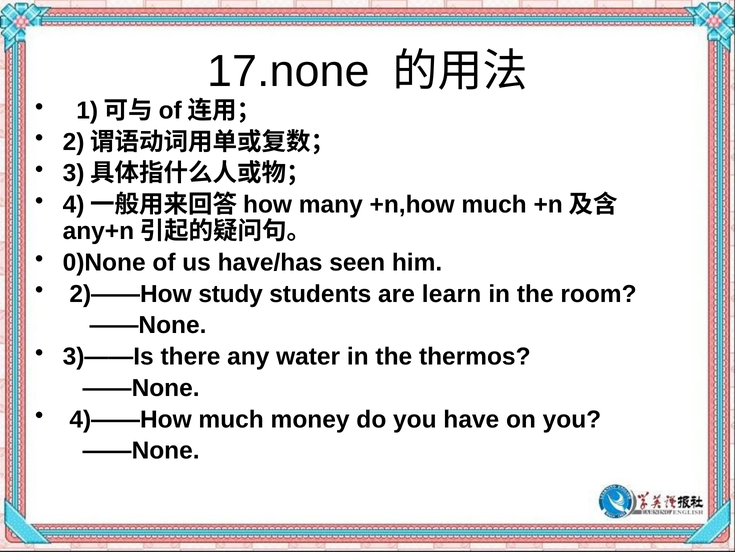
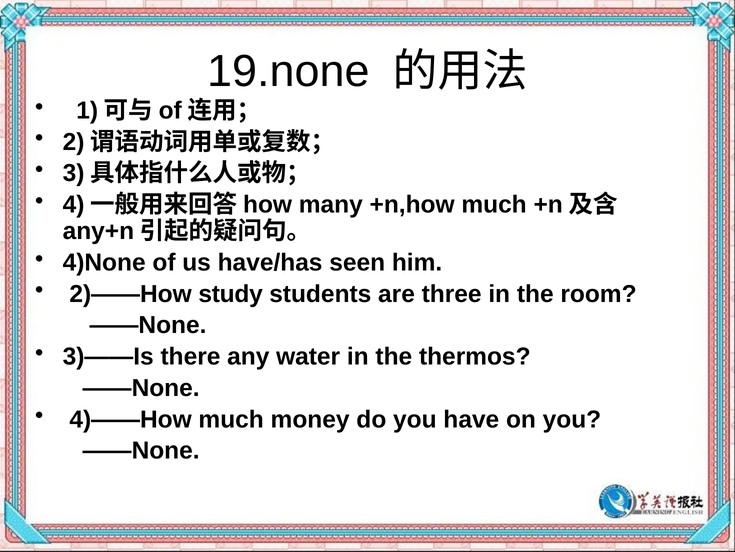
17.none: 17.none -> 19.none (288, 71)
0)None: 0)None -> 4)None (104, 262)
learn: learn -> three (452, 294)
